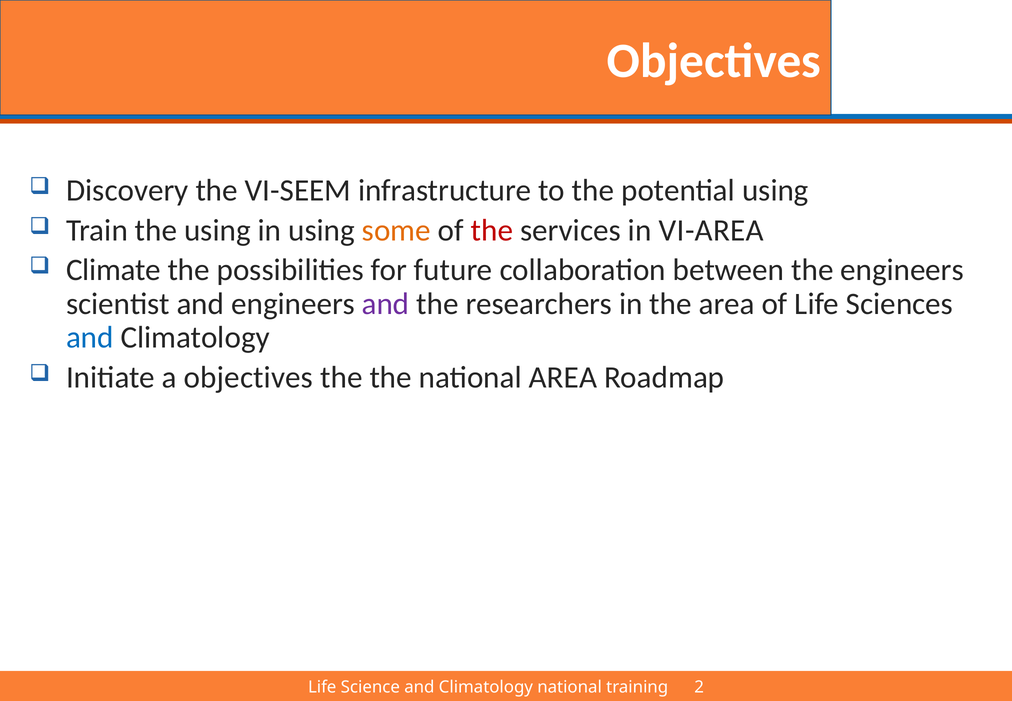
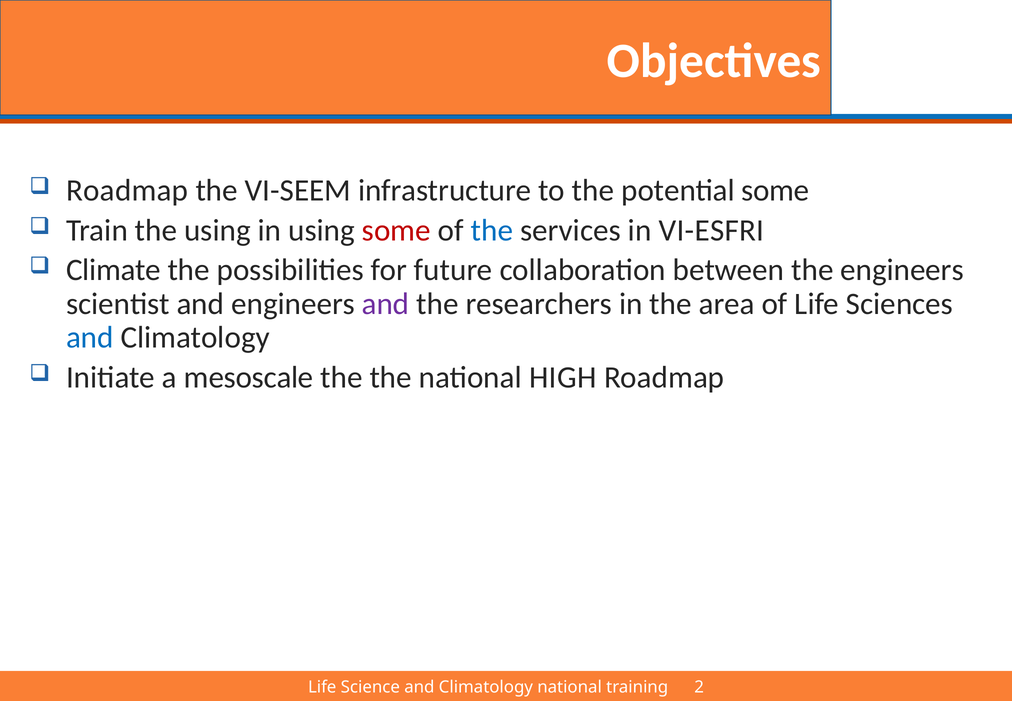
Discovery: Discovery -> Roadmap (127, 190)
potential using: using -> some (775, 190)
some colour: orange -> red (396, 230)
the colour: red -> blue (492, 230)
VI-AREA: VI-AREA -> VI-ESFRI (711, 230)
a objectives: objectives -> mesoscale (249, 377)
national AREA: AREA -> HIGH (563, 377)
